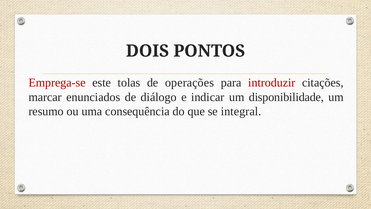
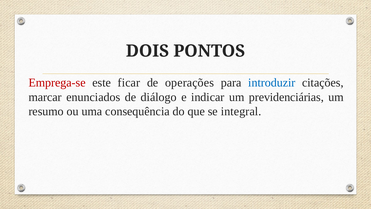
tolas: tolas -> ficar (129, 83)
introduzir colour: red -> blue (272, 83)
disponibilidade: disponibilidade -> previdenciárias (286, 97)
